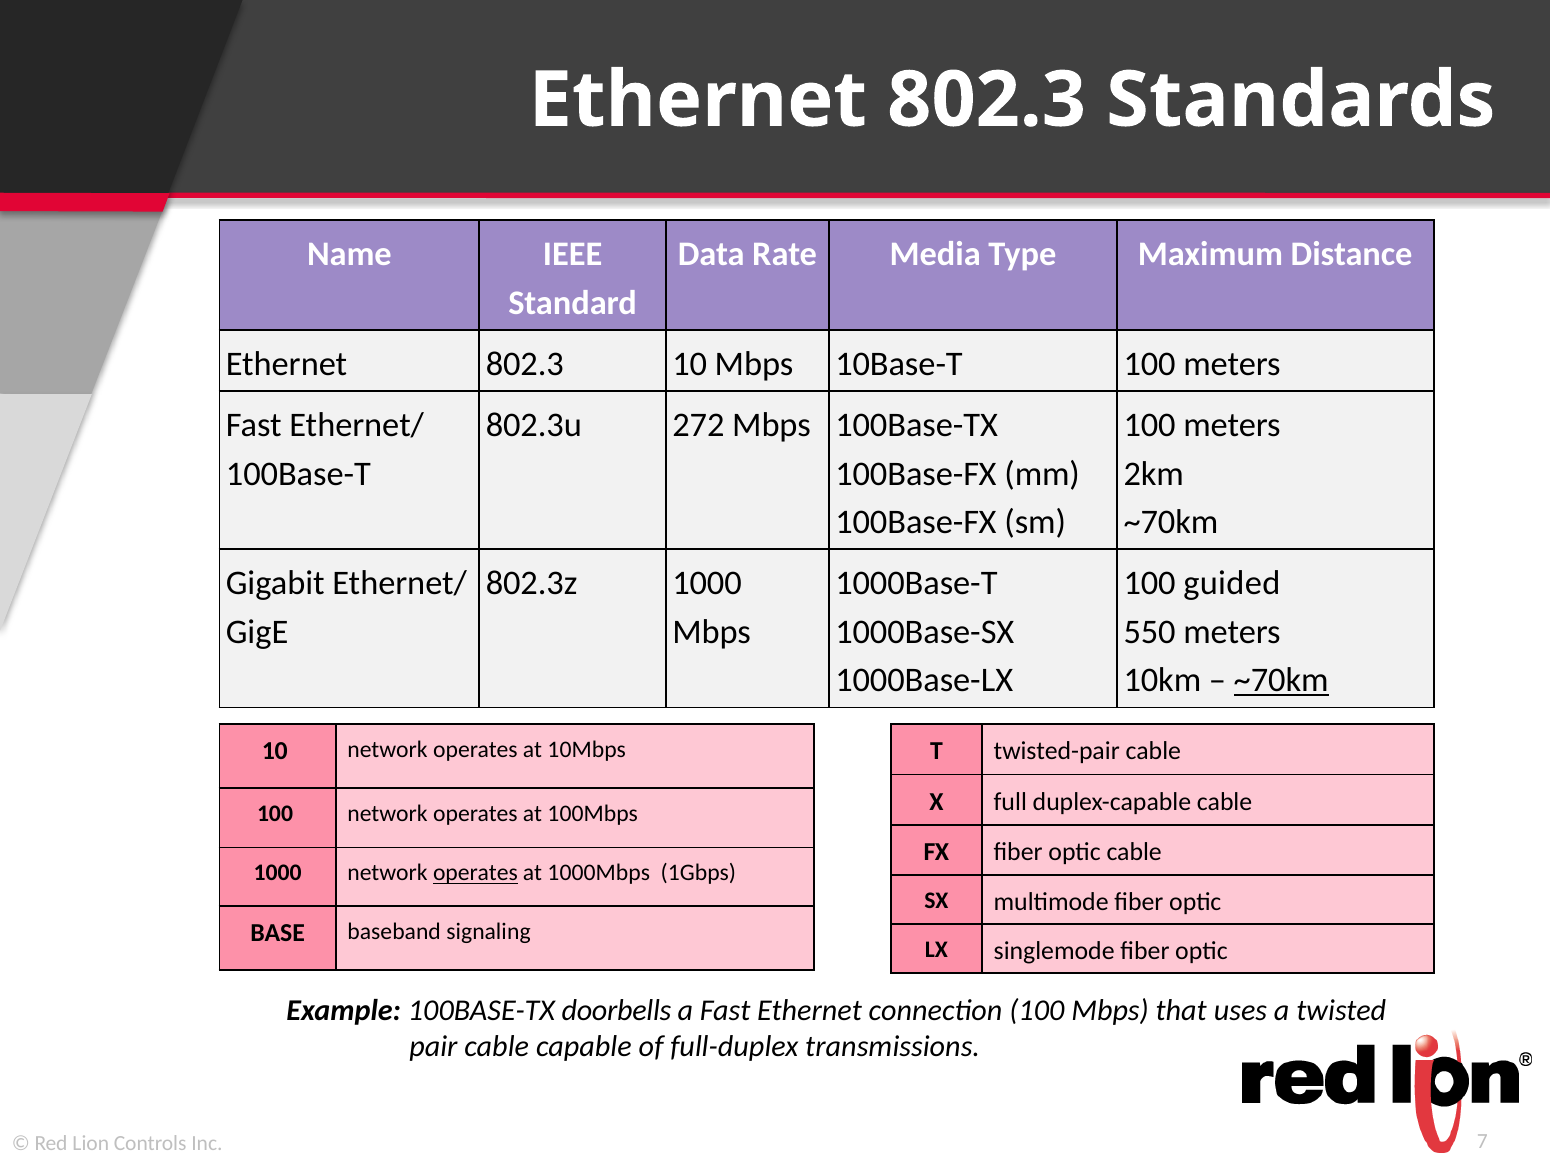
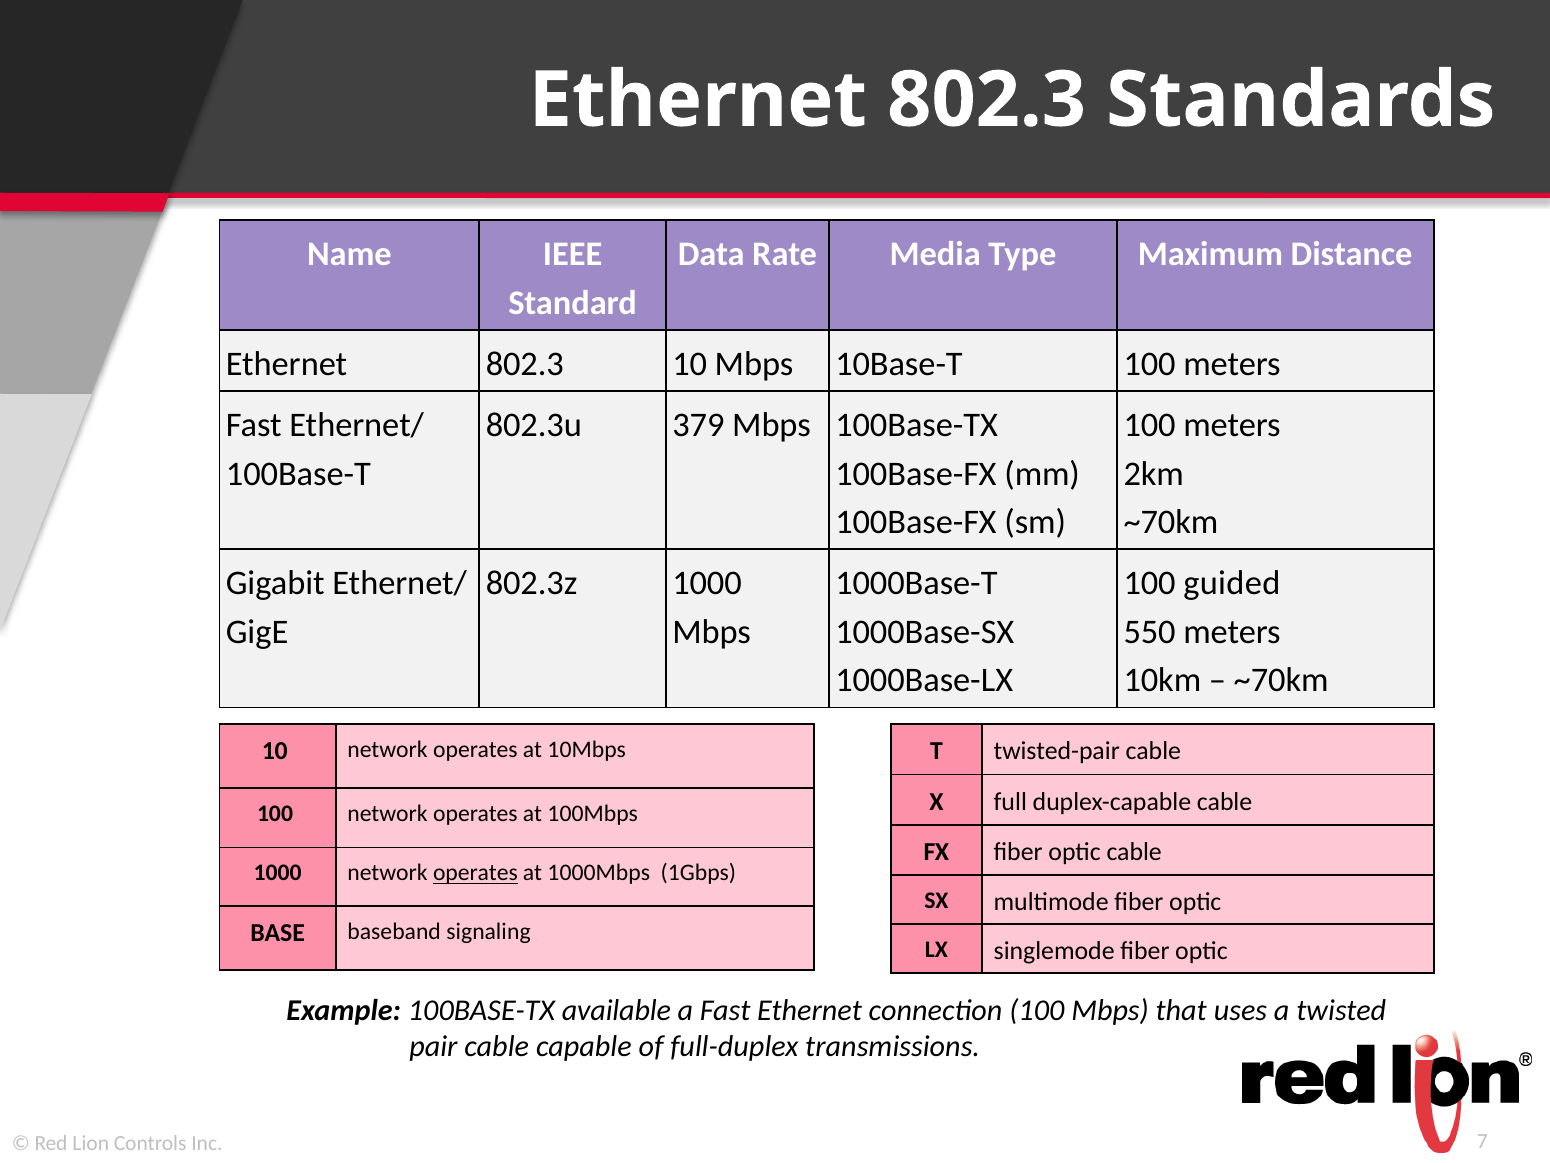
272: 272 -> 379 (698, 425)
~70km underline: present -> none (1281, 680)
doorbells: doorbells -> available (616, 1010)
